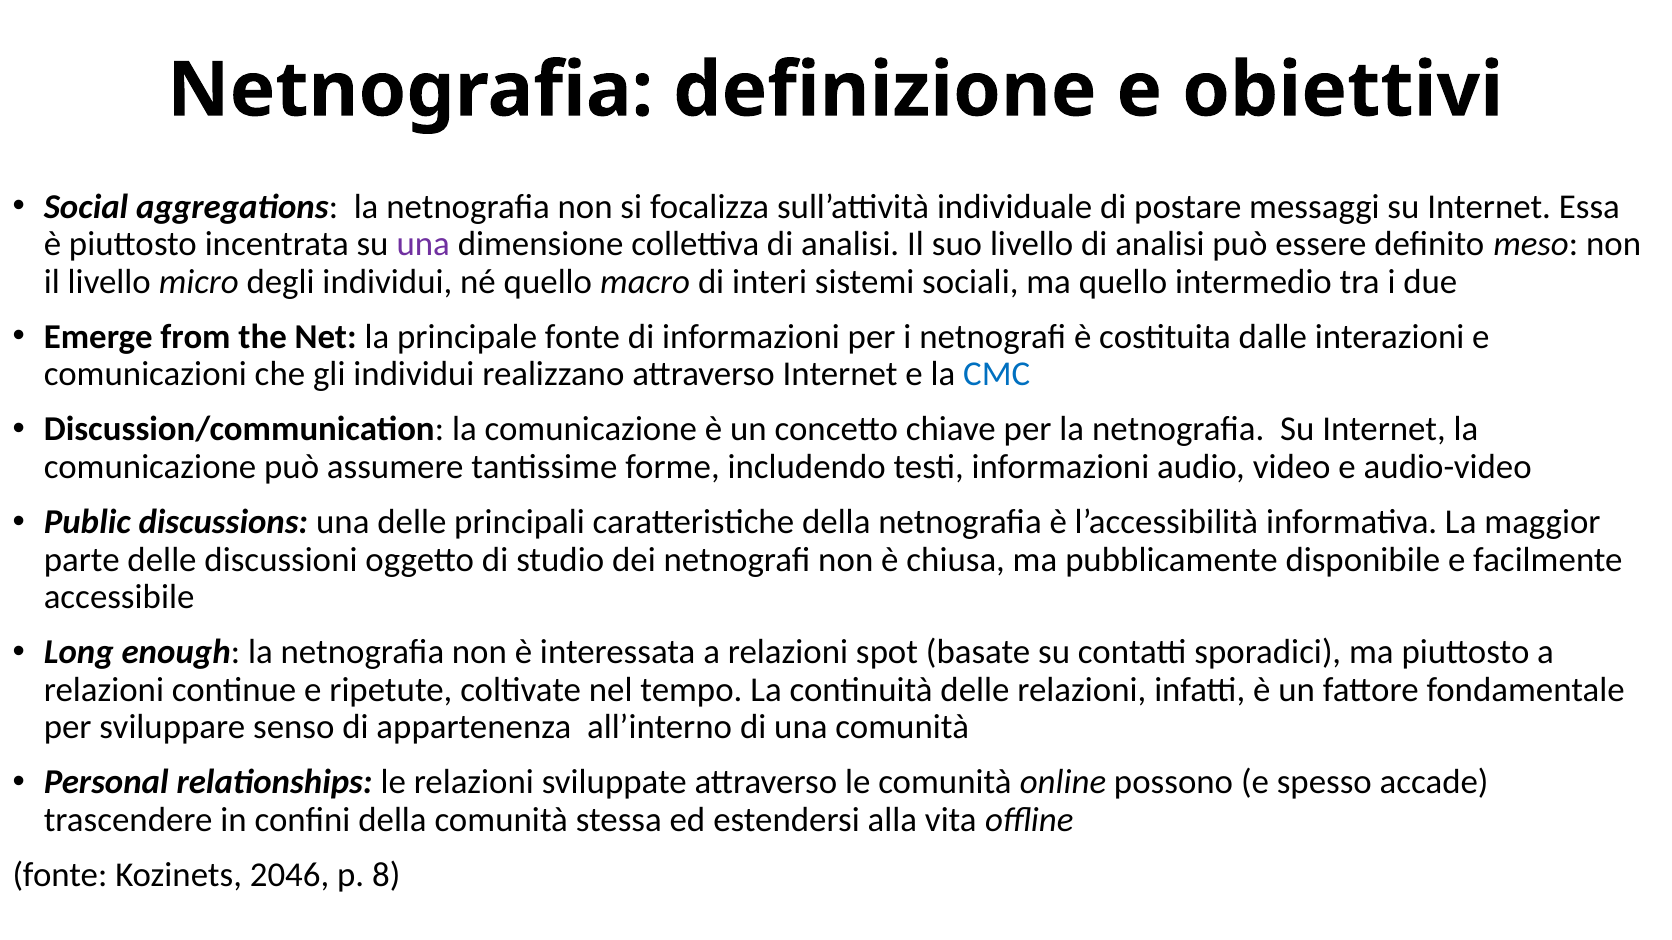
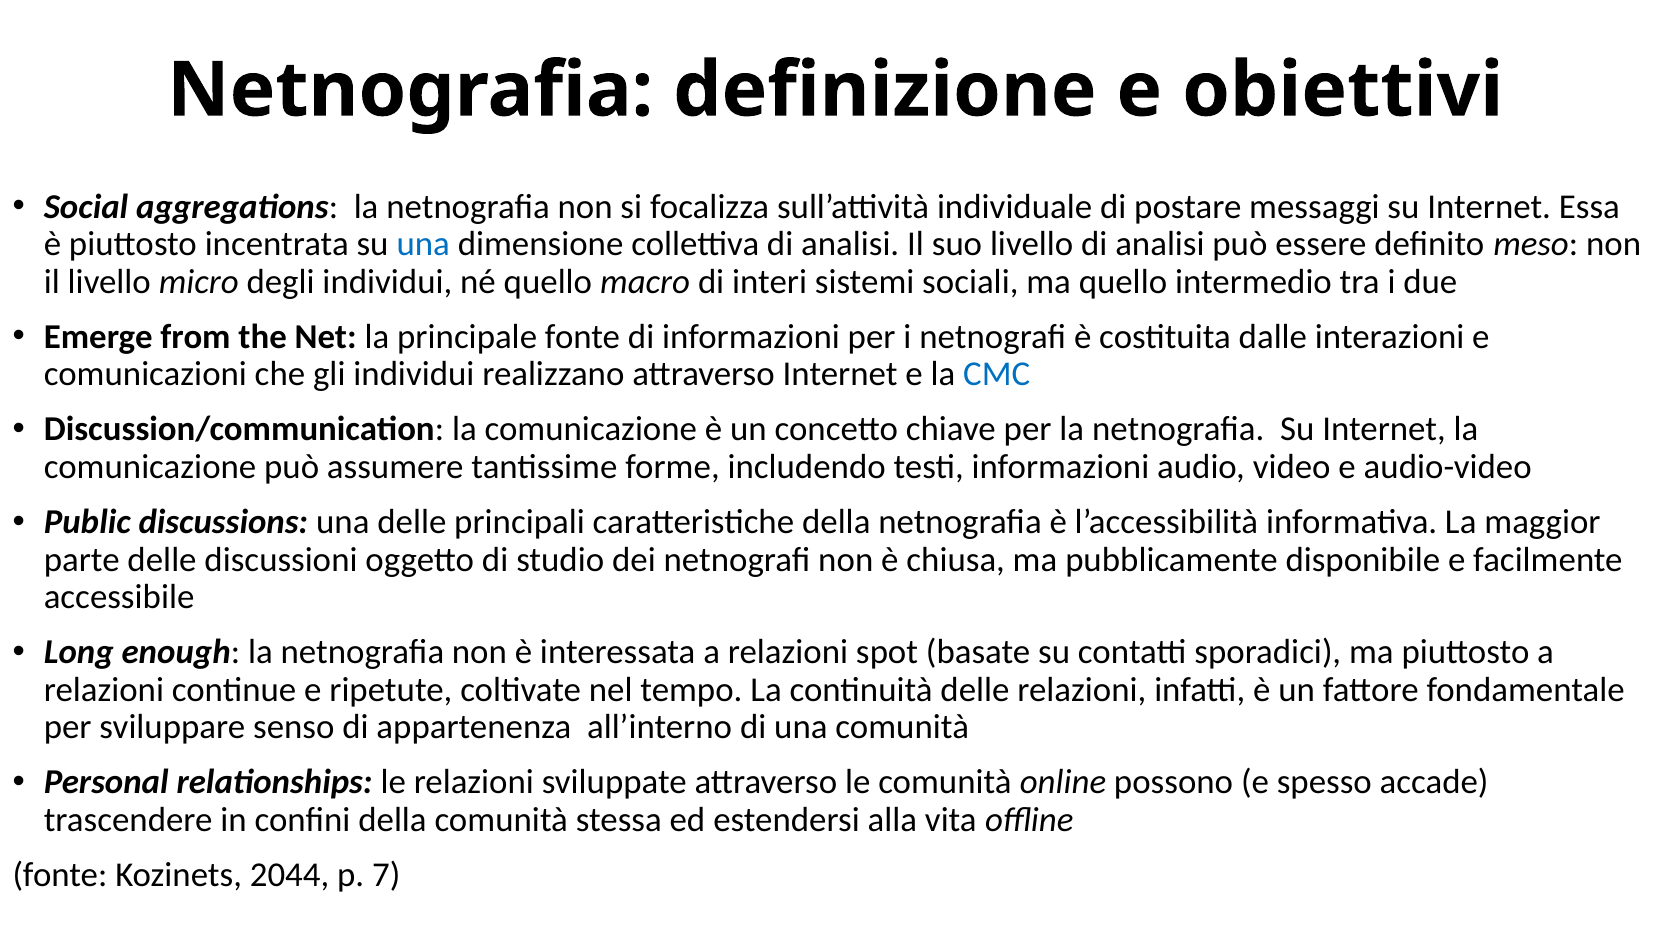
una colour: purple -> blue (423, 244)
2046: 2046 -> 2044 (290, 876)
8: 8 -> 7 (386, 876)
